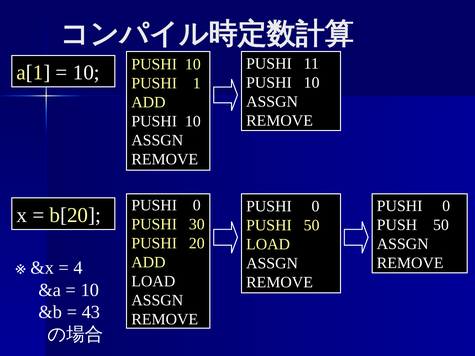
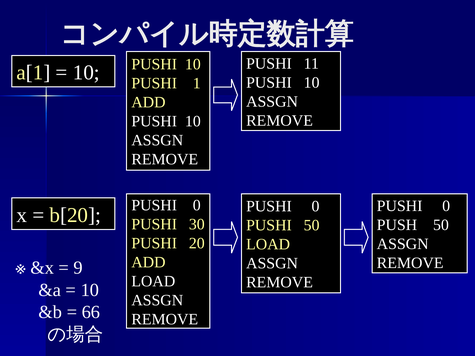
4: 4 -> 9 (78, 268)
43: 43 -> 66 (91, 312)
